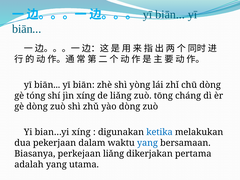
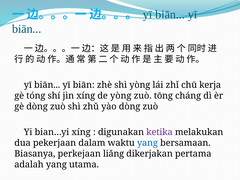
chū dòng: dòng -> kerja (210, 85)
de liǎng: liǎng -> yòng (121, 96)
ketika colour: blue -> purple (159, 132)
